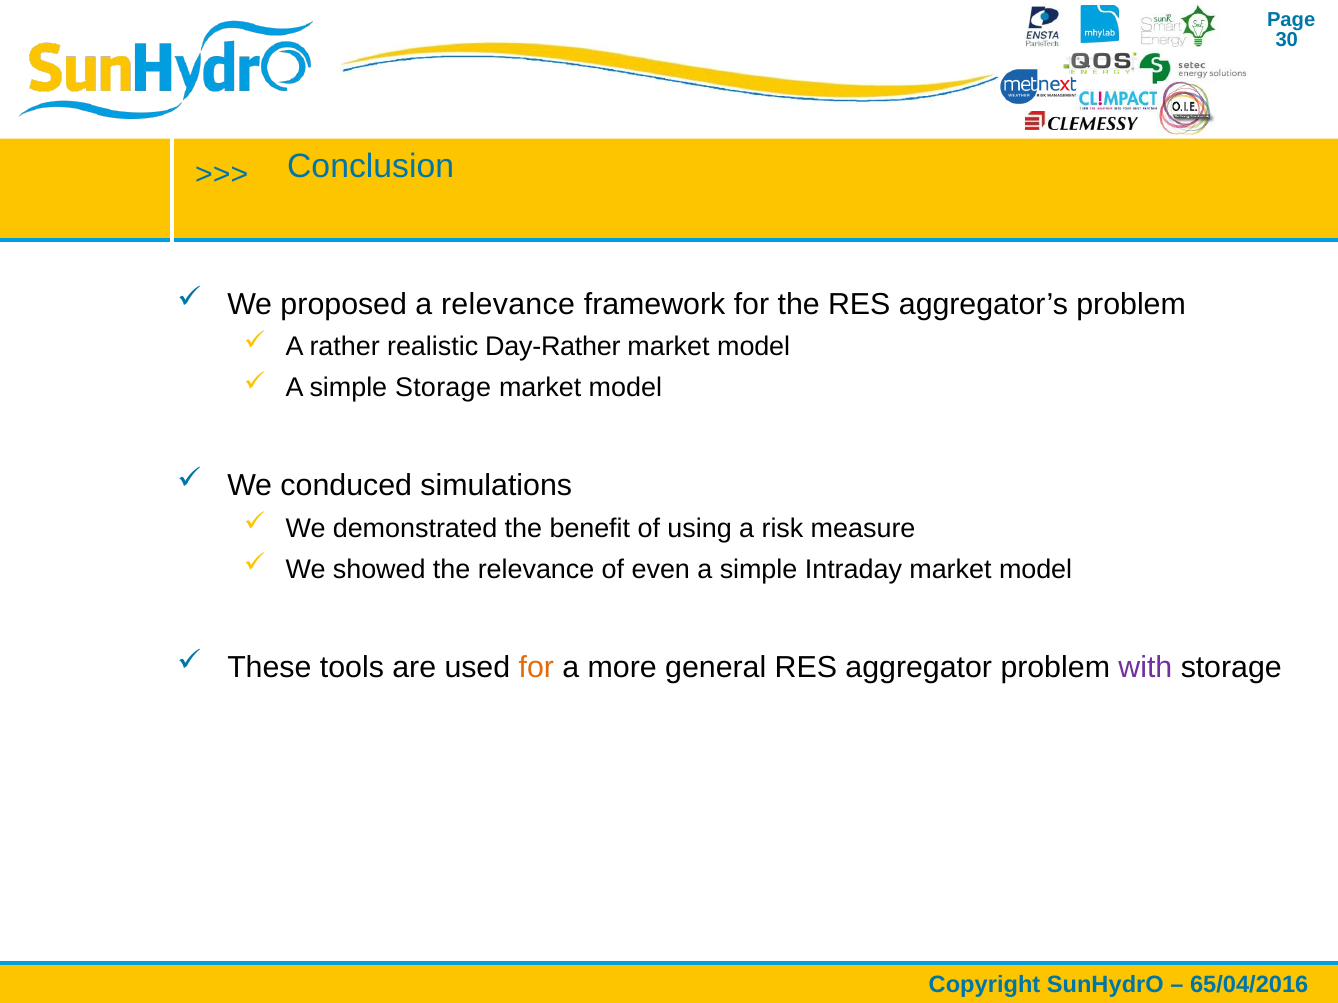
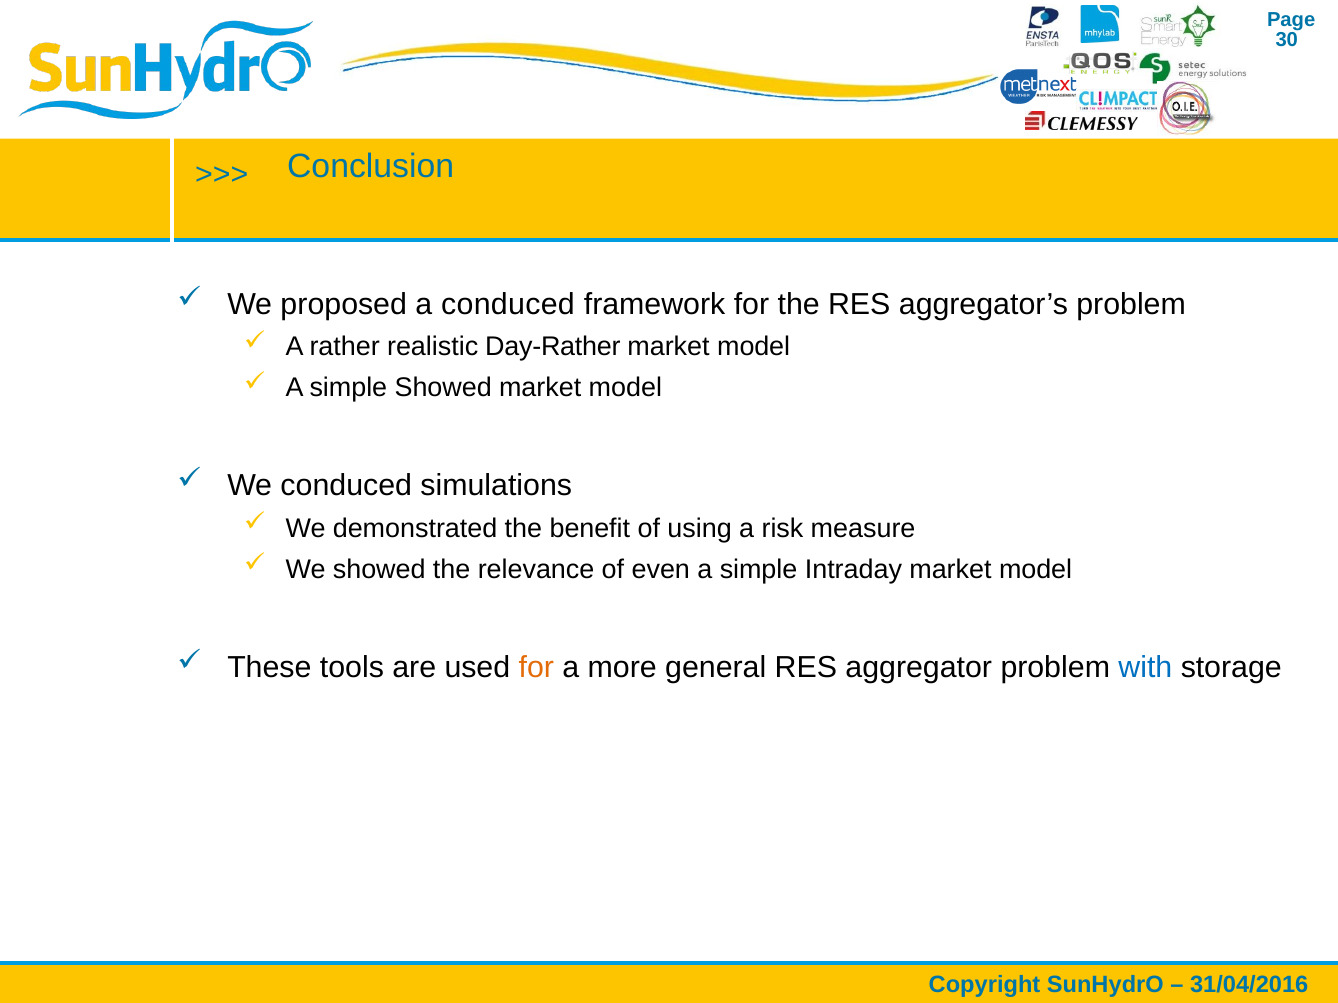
a relevance: relevance -> conduced (508, 304)
simple Storage: Storage -> Showed (443, 388)
with colour: purple -> blue (1145, 667)
65/04/2016: 65/04/2016 -> 31/04/2016 (1249, 985)
